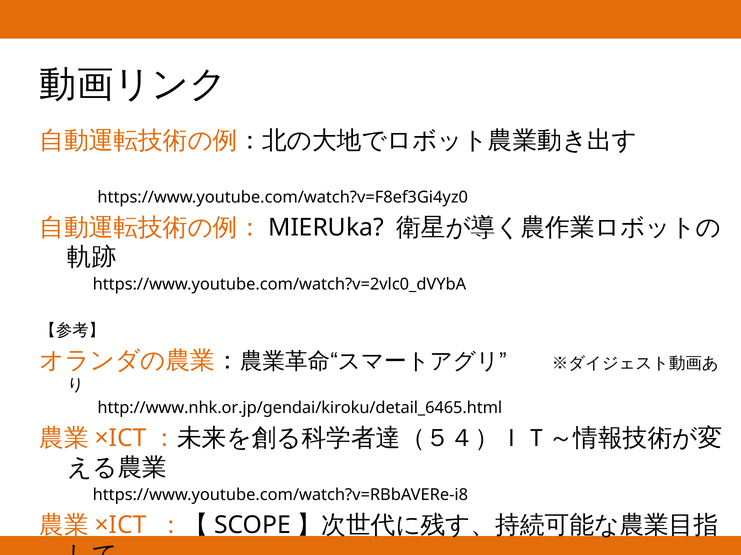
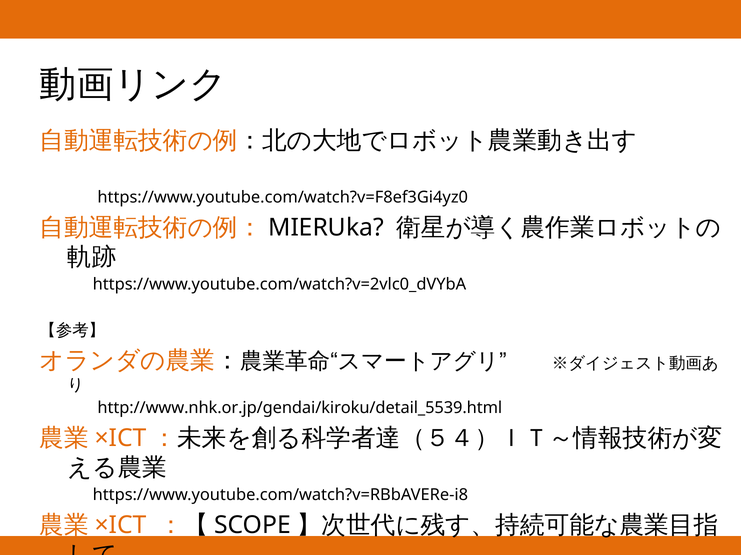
http://www.nhk.or.jp/gendai/kiroku/detail_6465.html: http://www.nhk.or.jp/gendai/kiroku/detail_6465.html -> http://www.nhk.or.jp/gendai/kiroku/detail_5539.html (300, 408)
